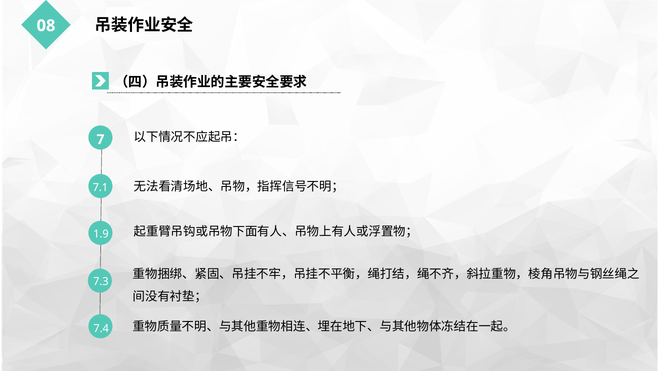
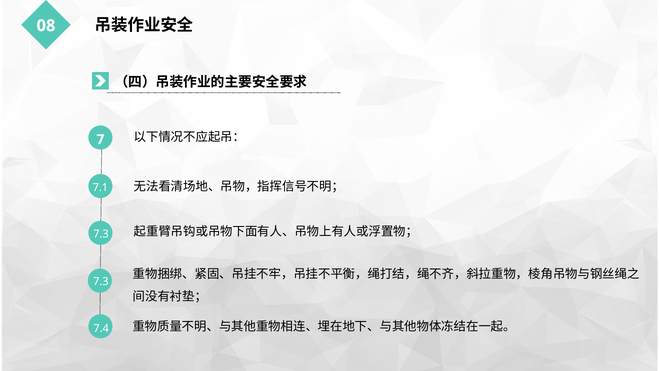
1.9: 1.9 -> 7.3 (101, 234)
